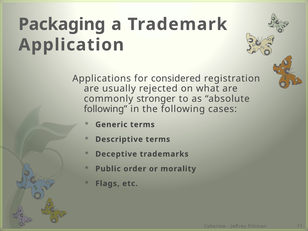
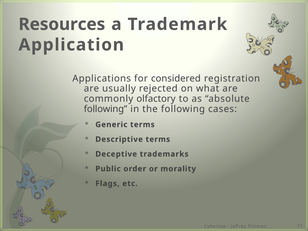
Packaging: Packaging -> Resources (62, 24)
stronger: stronger -> olfactory (156, 99)
